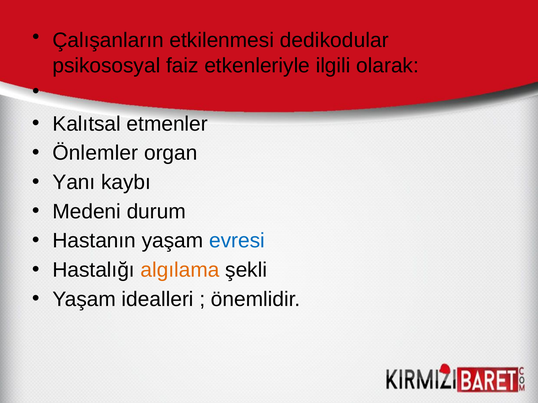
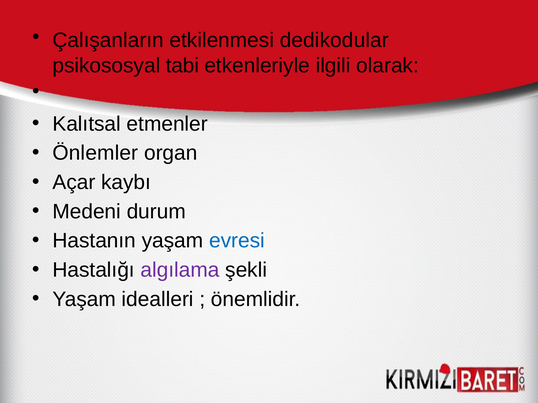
faiz: faiz -> tabi (182, 66)
Yanı: Yanı -> Açar (74, 183)
algılama colour: orange -> purple (180, 270)
